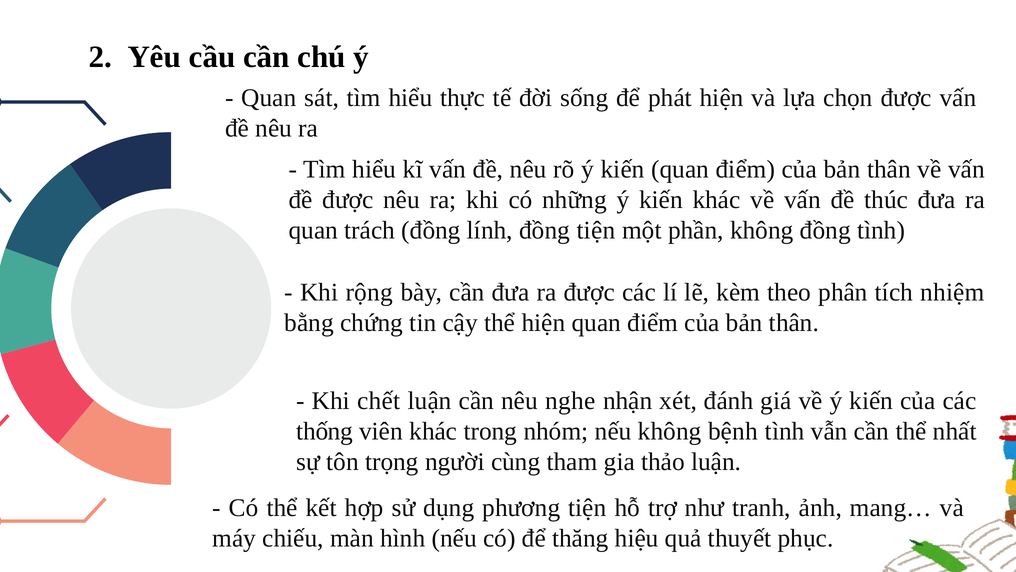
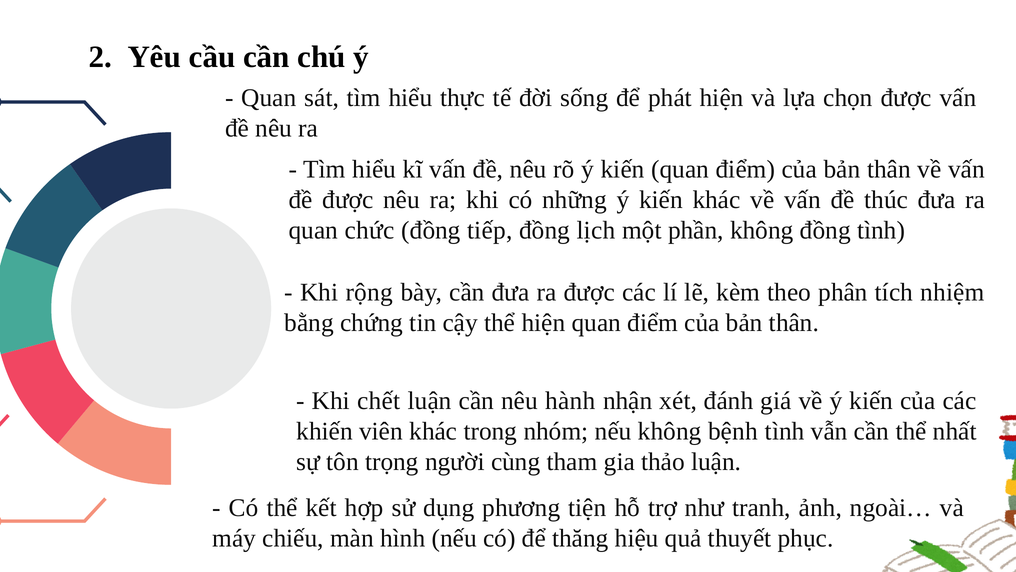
trách: trách -> chức (370, 230)
lính: lính -> tiếp (490, 230)
đồng tiện: tiện -> lịch (596, 230)
nghe: nghe -> hành (570, 401)
thống: thống -> khiến (325, 431)
mang…: mang… -> ngoài… (891, 507)
